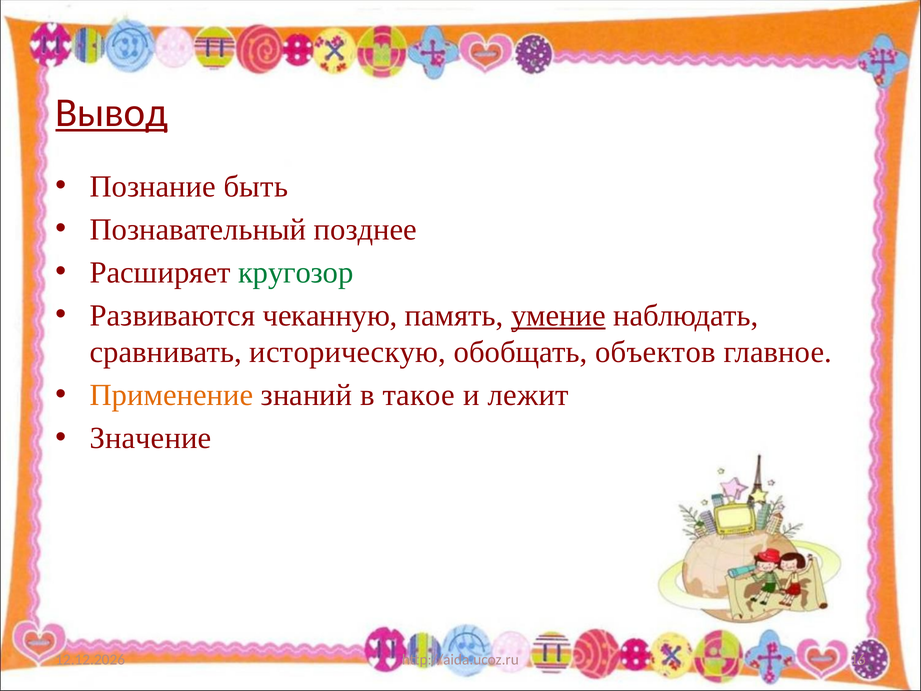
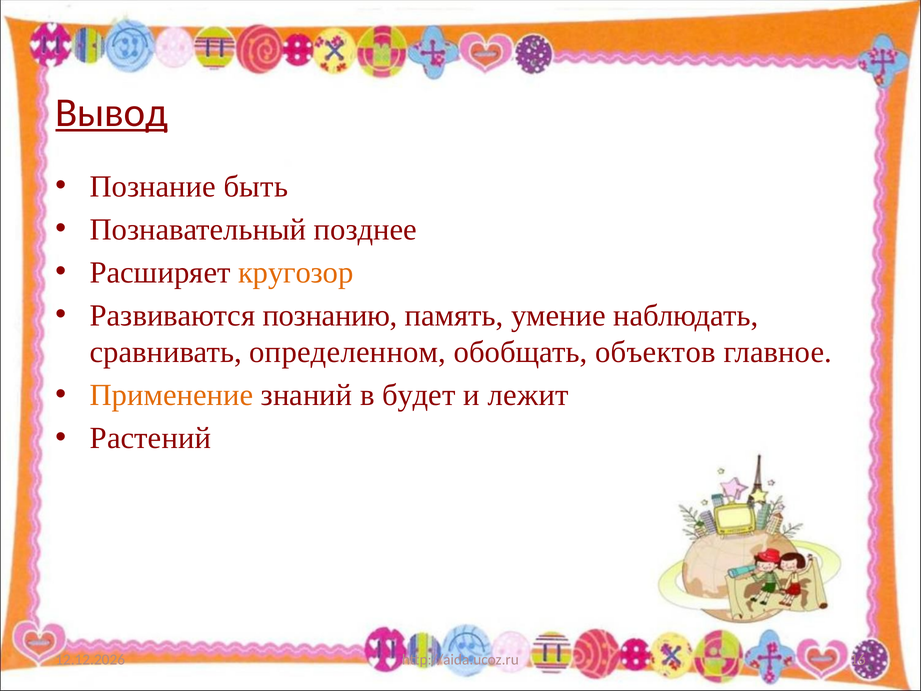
кругозор colour: green -> orange (296, 272)
чеканную: чеканную -> познанию (330, 315)
умение underline: present -> none (558, 315)
историческую: историческую -> определенном (348, 352)
такое: такое -> будет (419, 395)
Значение: Значение -> Растений (151, 438)
